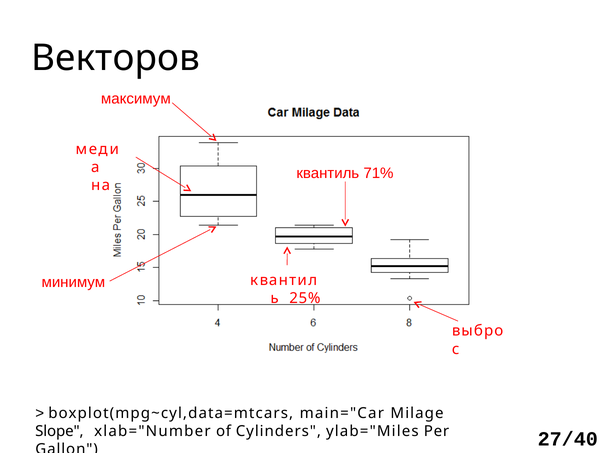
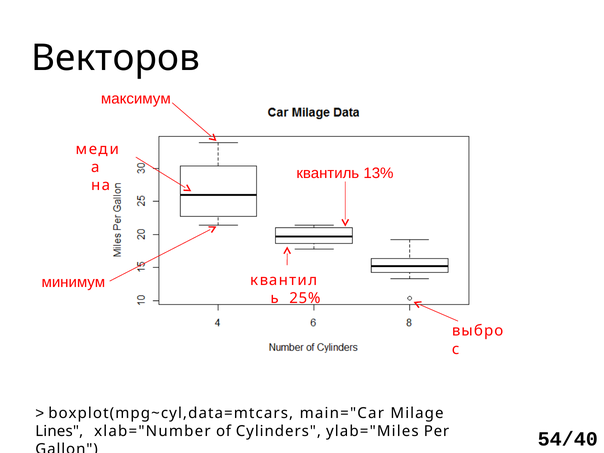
71%: 71% -> 13% (379, 174)
Slope: Slope -> Lines (59, 431)
27/40: 27/40 -> 54/40 (568, 439)
